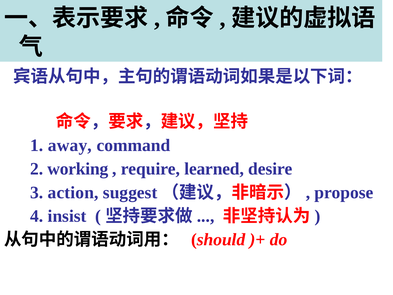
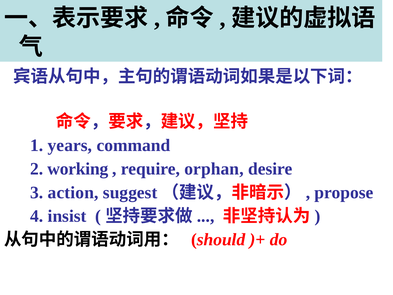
away: away -> years (70, 145)
learned: learned -> orphan (214, 169)
